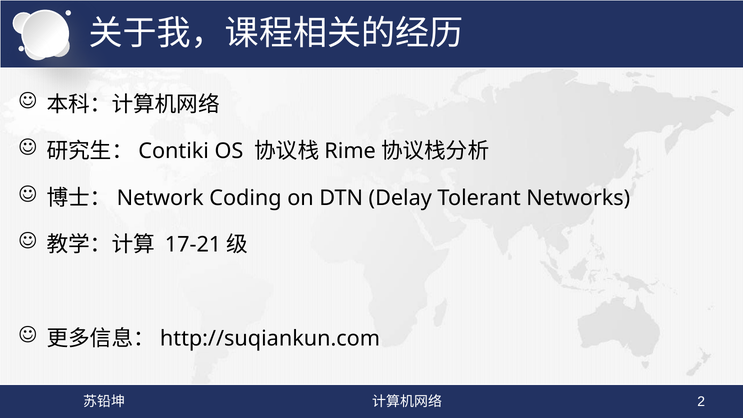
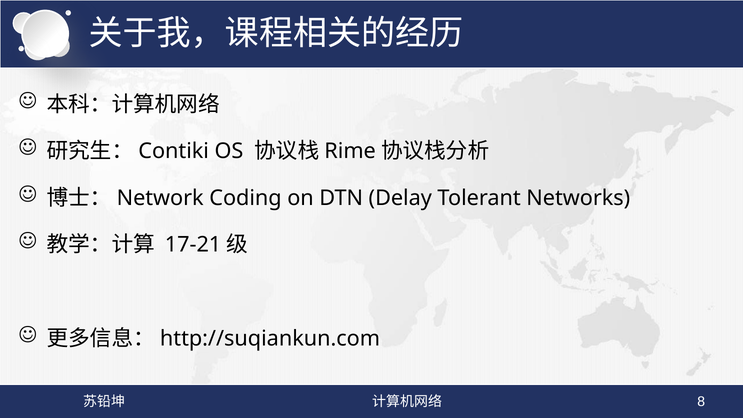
2: 2 -> 8 (701, 401)
